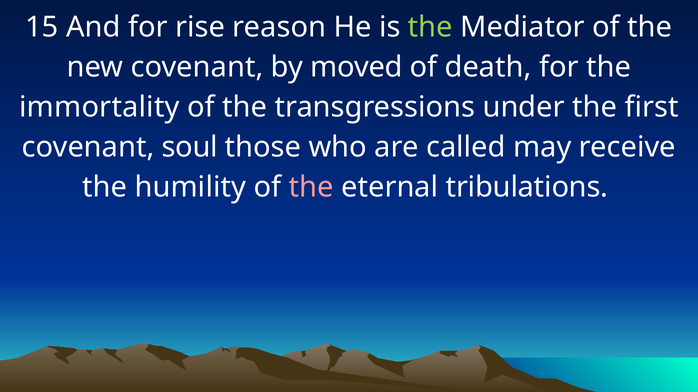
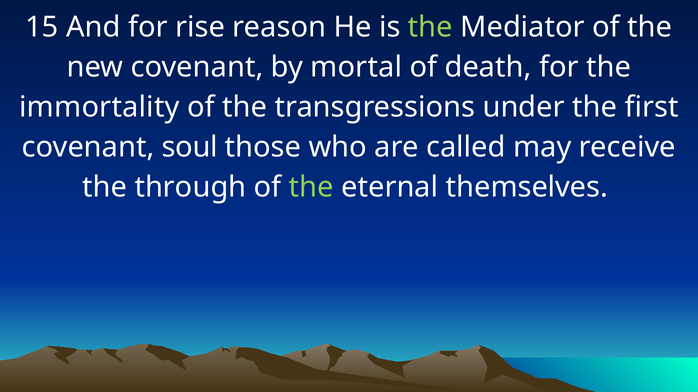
moved: moved -> mortal (356, 67)
humility: humility -> through (190, 188)
the colour: pink -> light green (311, 188)
tribulations: tribulations -> themselves (527, 188)
